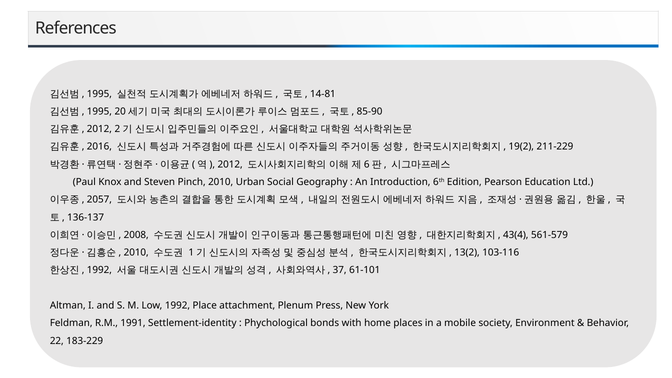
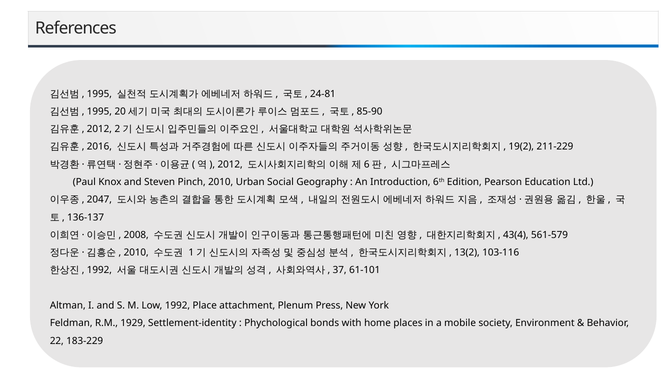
14-81: 14-81 -> 24-81 (323, 94)
2057: 2057 -> 2047 (99, 200)
1991: 1991 -> 1929 (133, 323)
